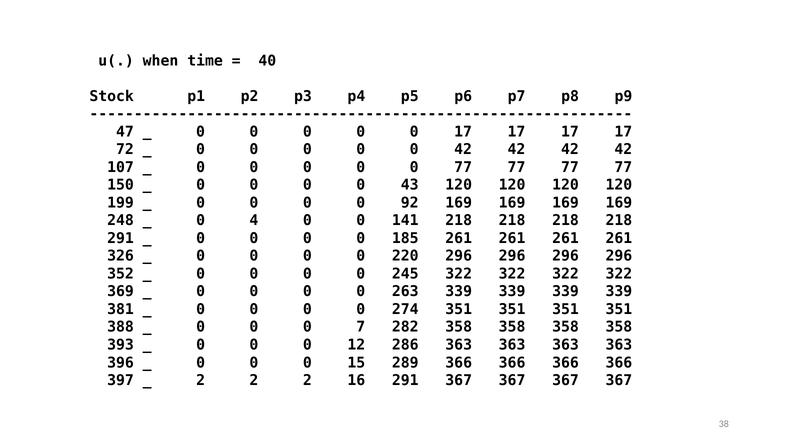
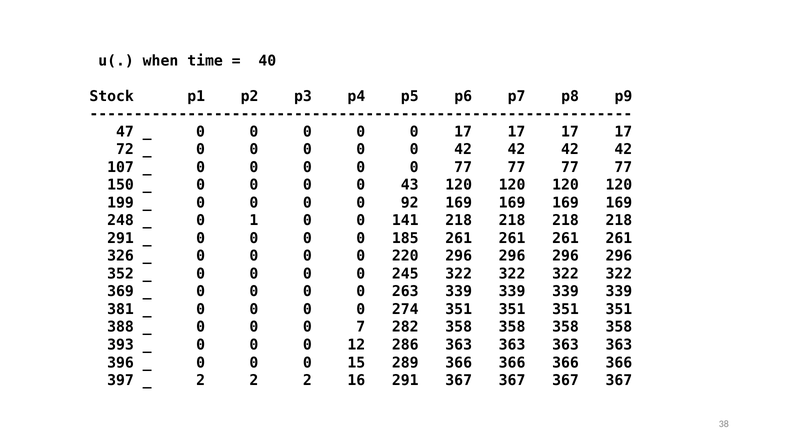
4: 4 -> 1 (254, 220)
